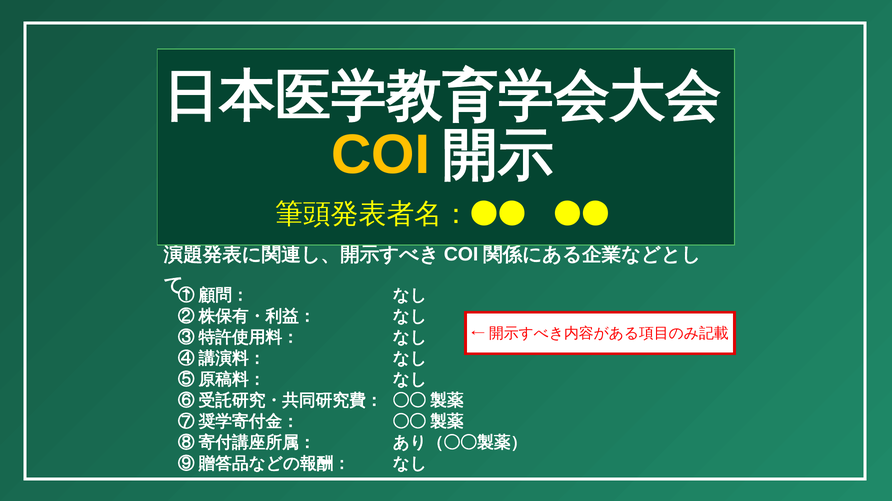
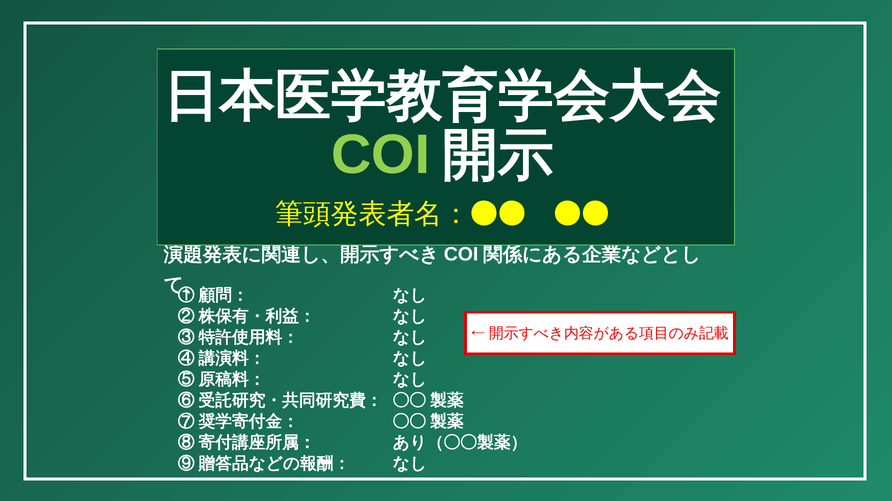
COI colour: yellow -> light green (381, 155)
